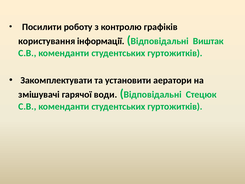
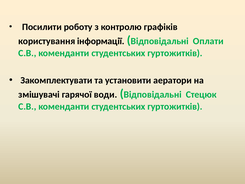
Виштак: Виштак -> Оплати (208, 41)
